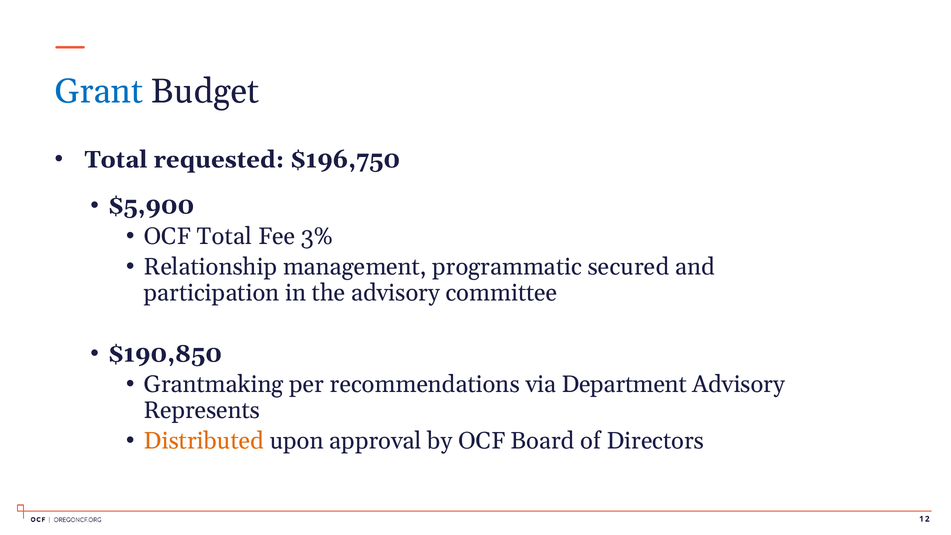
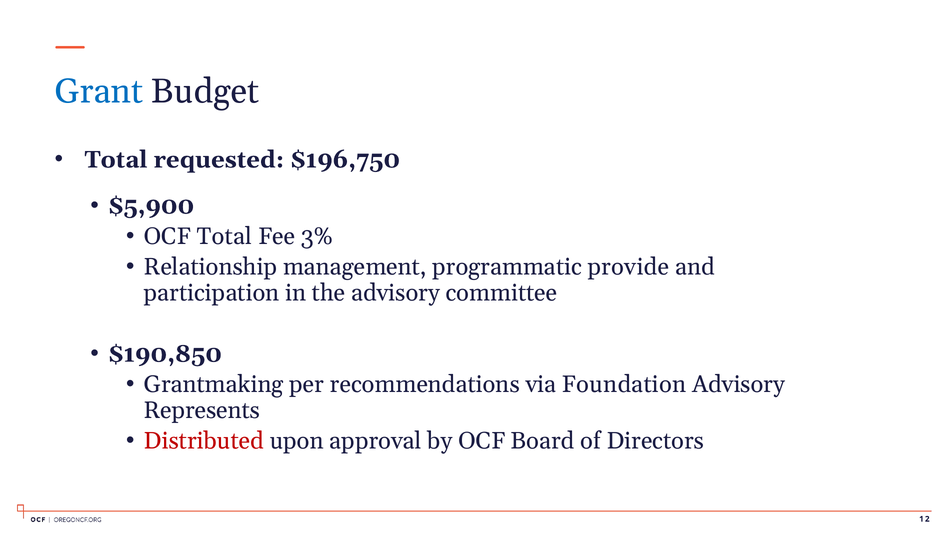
secured: secured -> provide (628, 267)
Department: Department -> Foundation (624, 384)
Distributed colour: orange -> red (204, 441)
